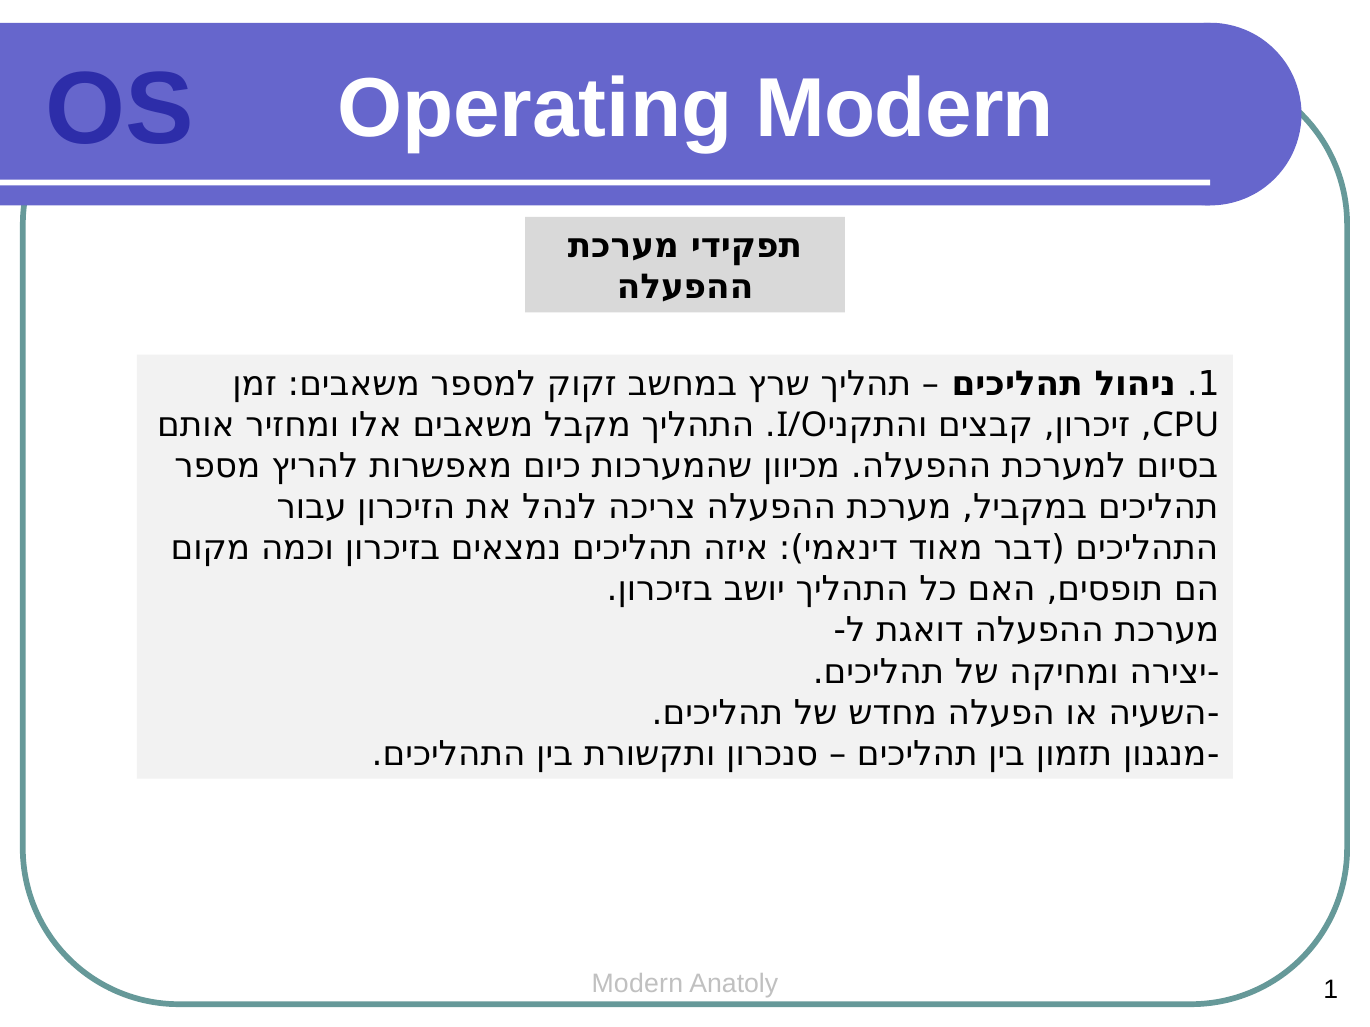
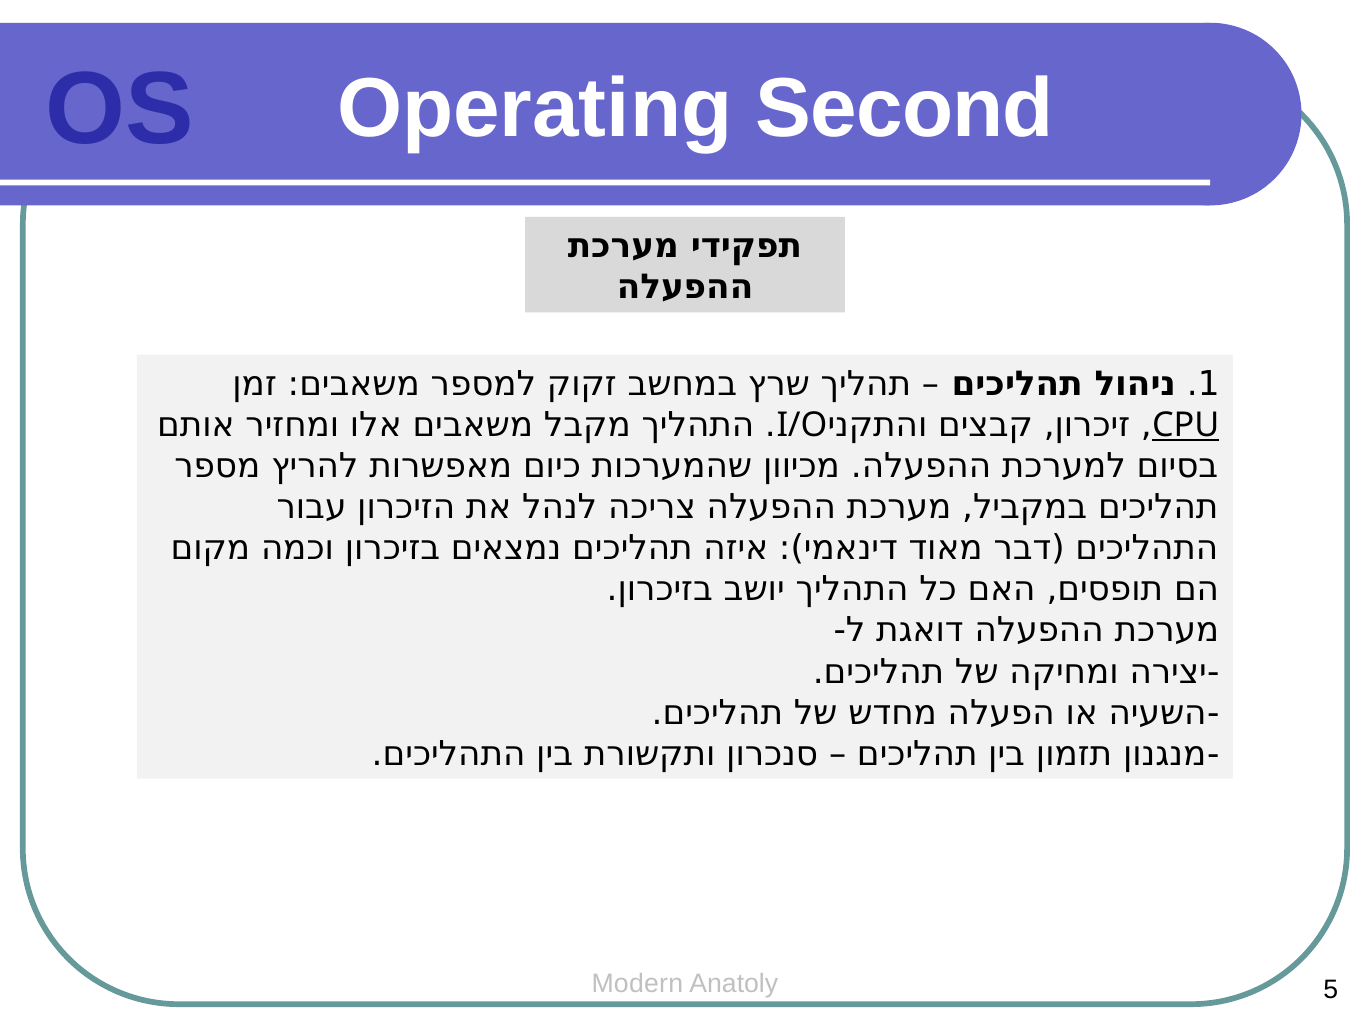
Operating Modern: Modern -> Second (905, 109)
CPU underline: none -> present (1186, 425)
Anatoly 1: 1 -> 5 (1331, 990)
